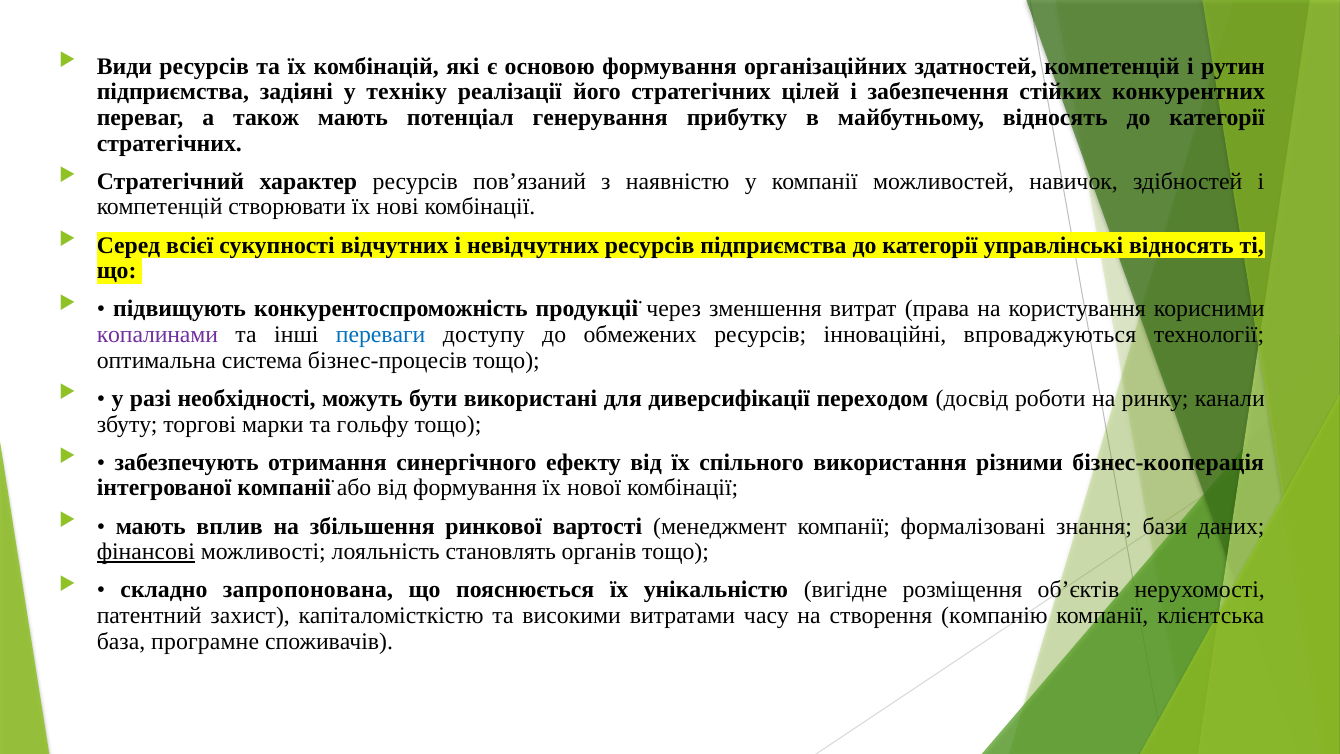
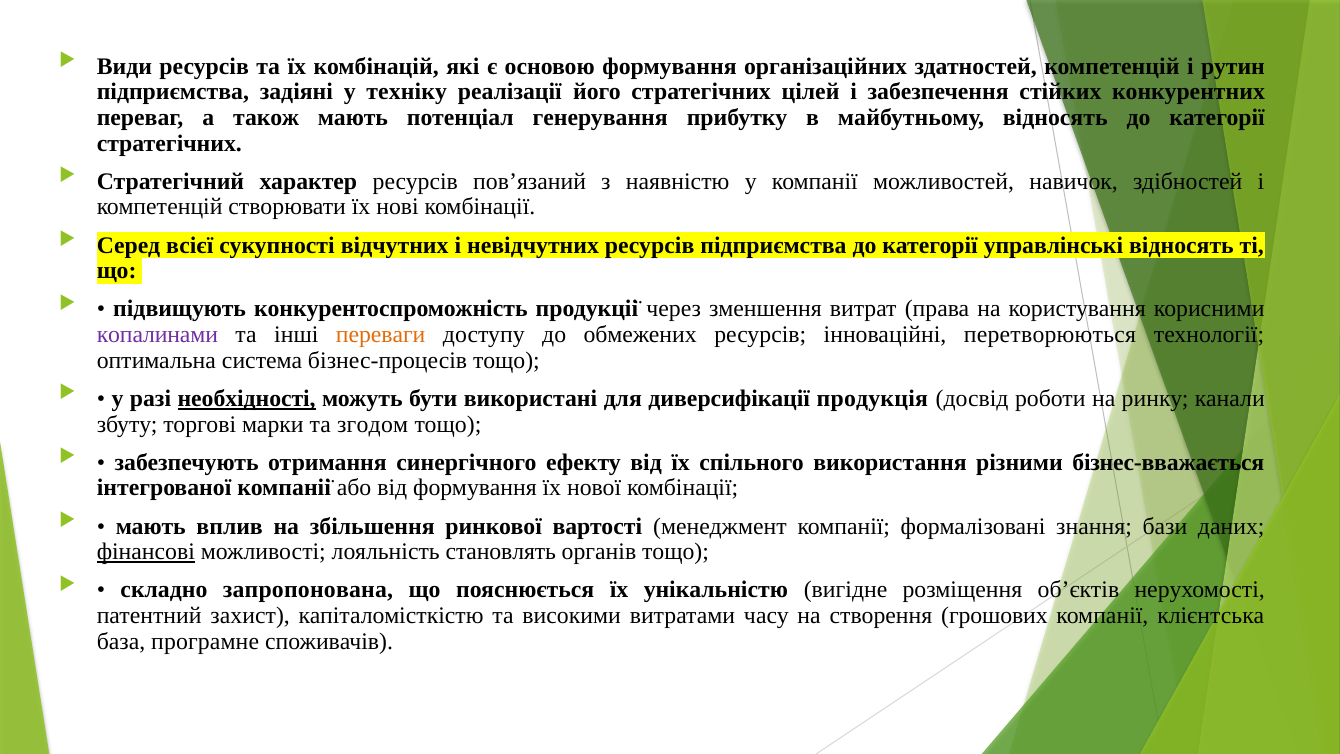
переваги colour: blue -> orange (381, 335)
впроваджуються: впроваджуються -> перетворюються (1050, 335)
необхідності underline: none -> present (247, 398)
переходом: переходом -> продукція (872, 398)
гольфу: гольфу -> згодом (373, 424)
бізнес-кооперація: бізнес-кооперація -> бізнес-вважається (1168, 462)
компанію: компанію -> грошових (994, 616)
